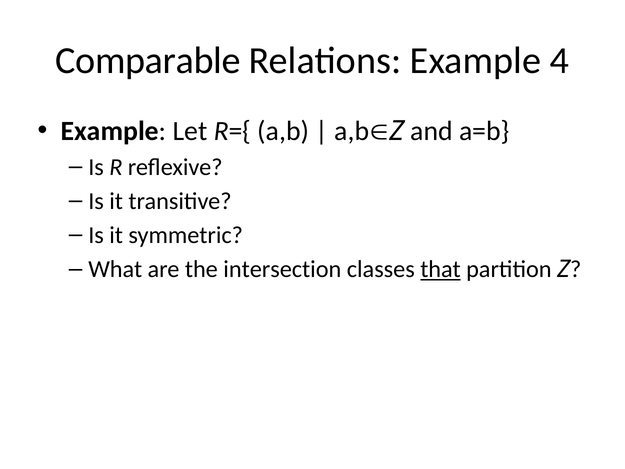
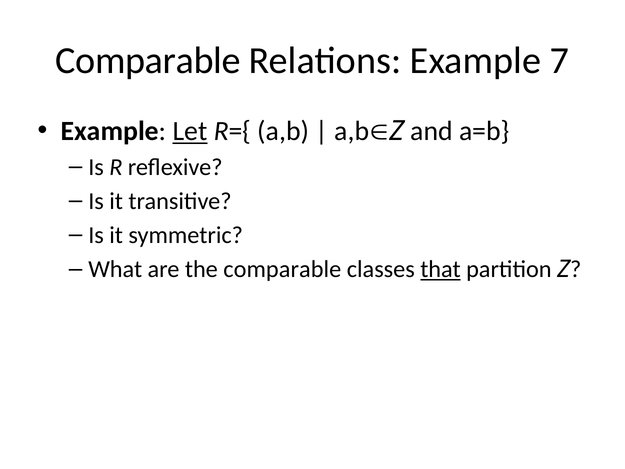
4: 4 -> 7 (559, 61)
Let underline: none -> present (190, 131)
the intersection: intersection -> comparable (282, 269)
